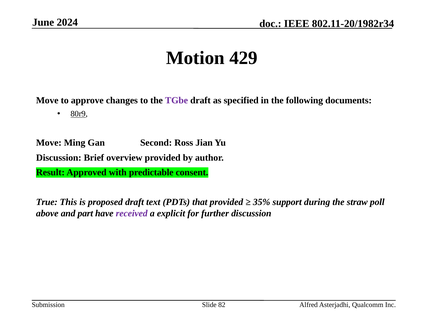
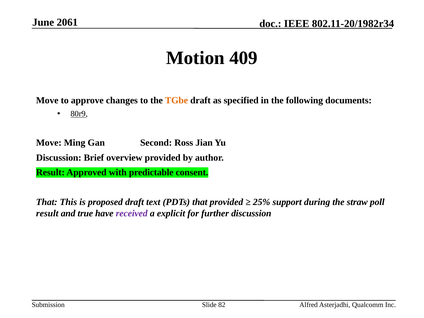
2024: 2024 -> 2061 (67, 22)
429: 429 -> 409 (244, 58)
TGbe colour: purple -> orange (176, 100)
True: True -> That (47, 202)
35%: 35% -> 25% (262, 202)
above: above -> result (47, 213)
part: part -> true (85, 213)
